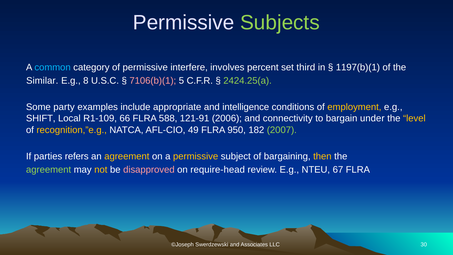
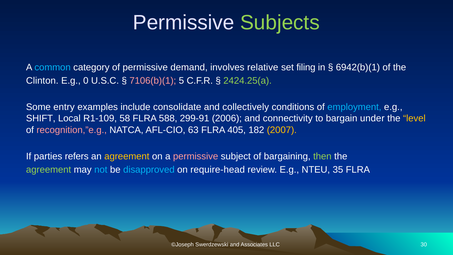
interfere: interfere -> demand (189, 67)
percent: percent -> relative (263, 67)
third: third -> filing (306, 67)
1197(b)(1: 1197(b)(1 -> 6942(b)(1 (358, 67)
Similar: Similar -> Clinton (42, 81)
8: 8 -> 0 (86, 81)
party: party -> entry (64, 107)
appropriate: appropriate -> consolidate (177, 107)
intelligence: intelligence -> collectively (246, 107)
employment colour: yellow -> light blue (354, 107)
66: 66 -> 58 (125, 118)
121-91: 121-91 -> 299-91 (195, 118)
recognition,”e.g colour: yellow -> pink (72, 130)
49: 49 -> 63 (193, 130)
950: 950 -> 405 (237, 130)
2007 colour: light green -> yellow (282, 130)
permissive colour: yellow -> pink (196, 156)
then colour: yellow -> light green (322, 156)
not colour: yellow -> light blue (101, 169)
disapproved colour: pink -> light blue (149, 169)
67: 67 -> 35 (338, 169)
